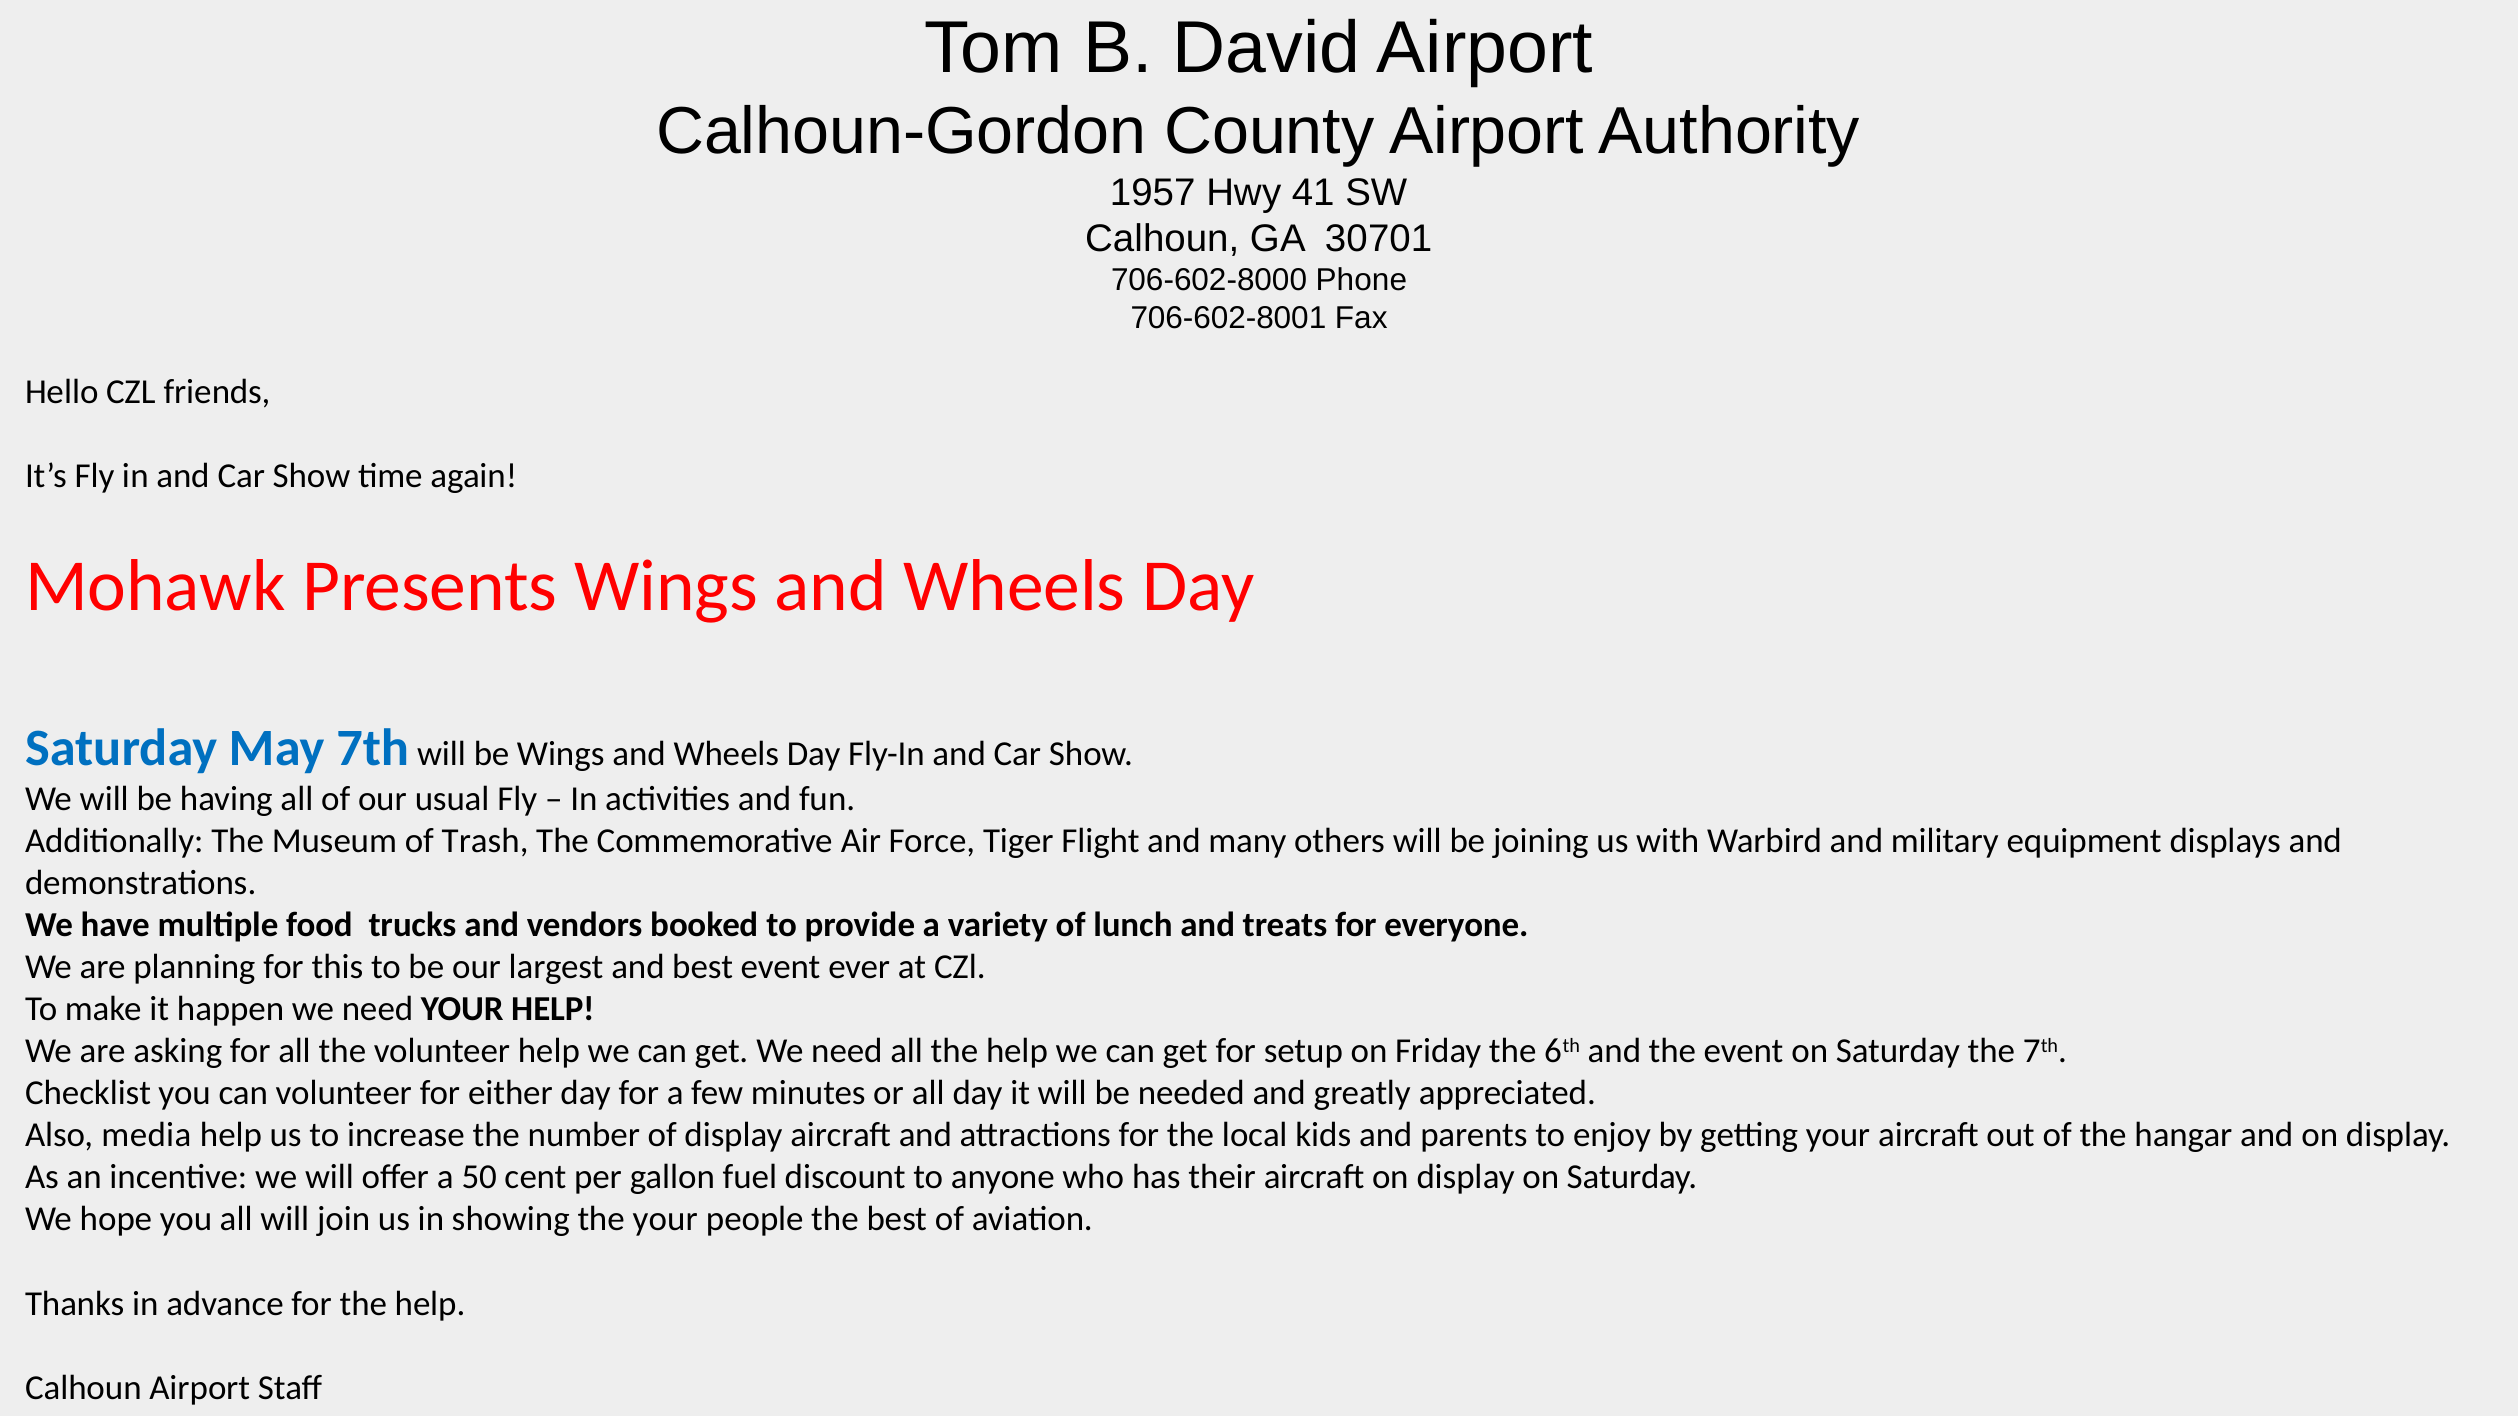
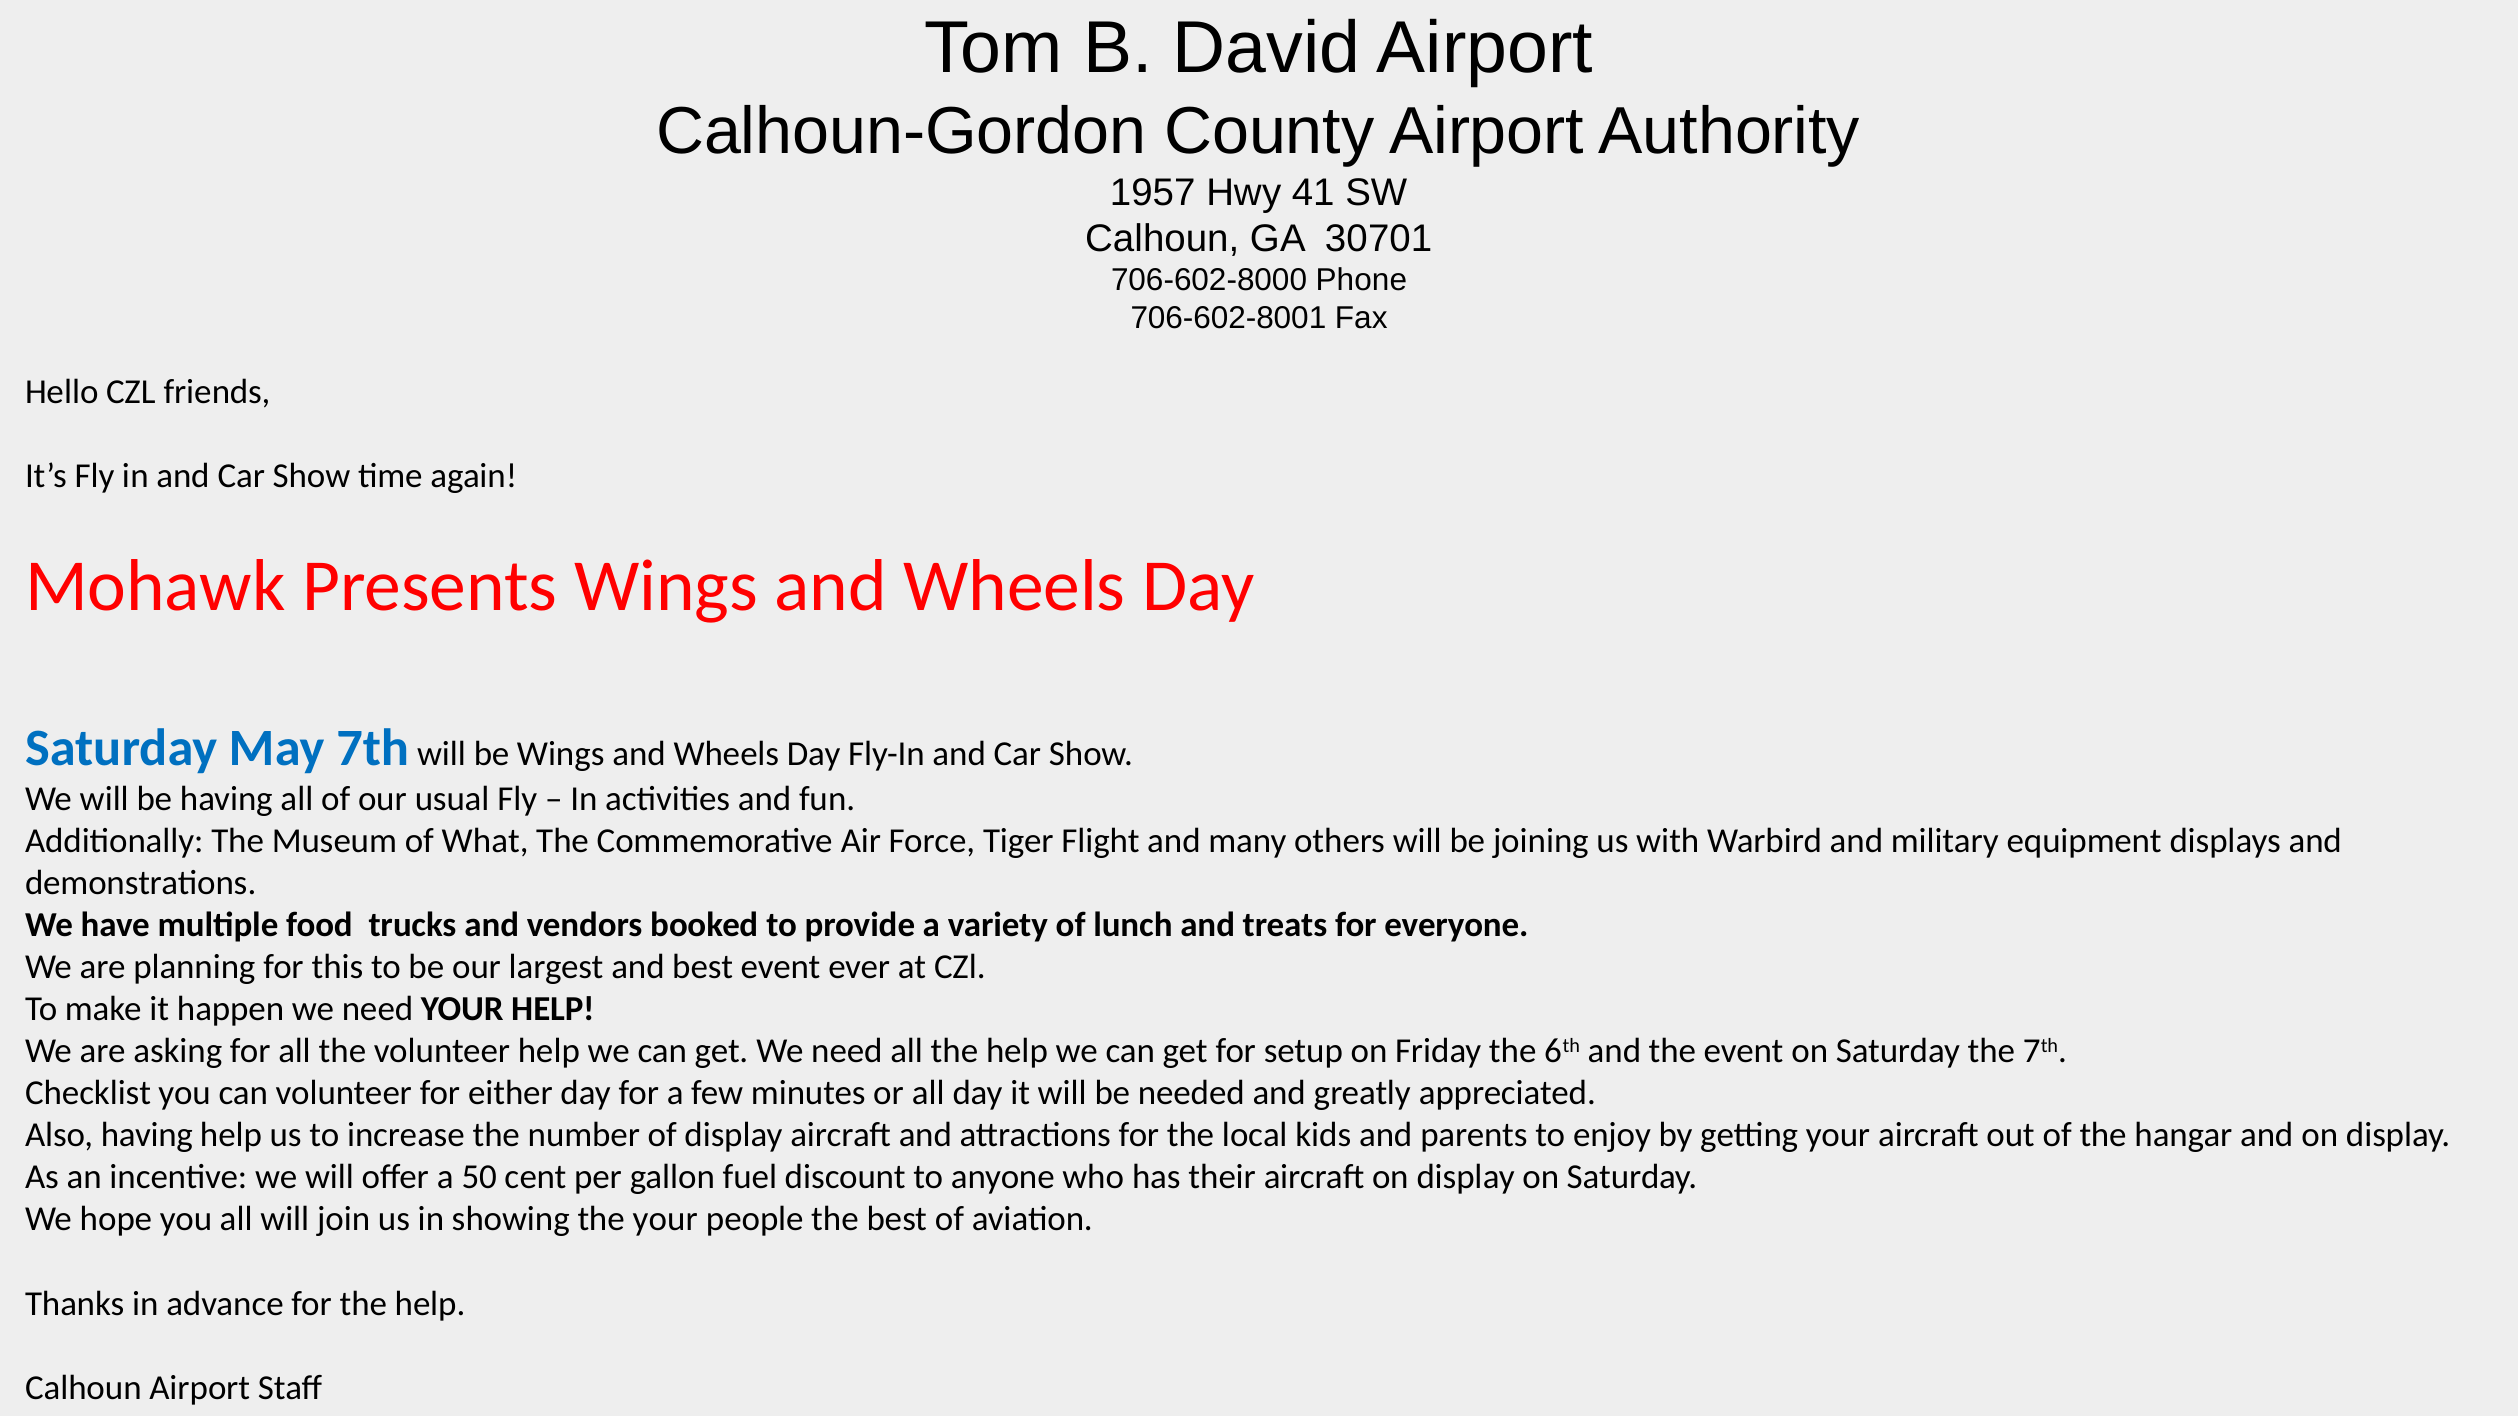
Trash: Trash -> What (485, 841)
Also media: media -> having (147, 1136)
